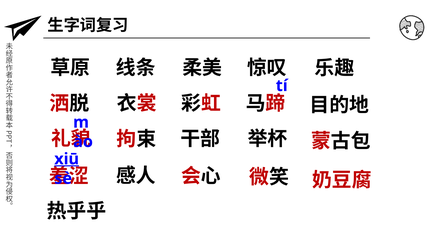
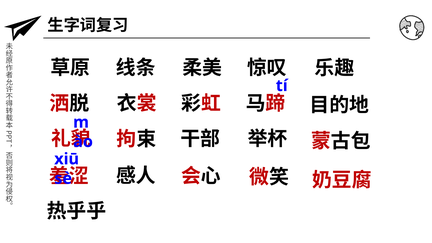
xiū underline: present -> none (67, 159)
